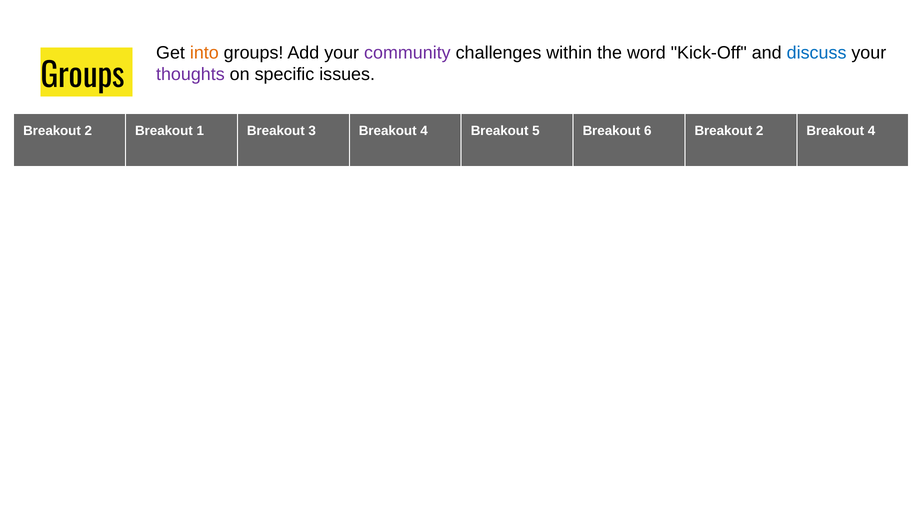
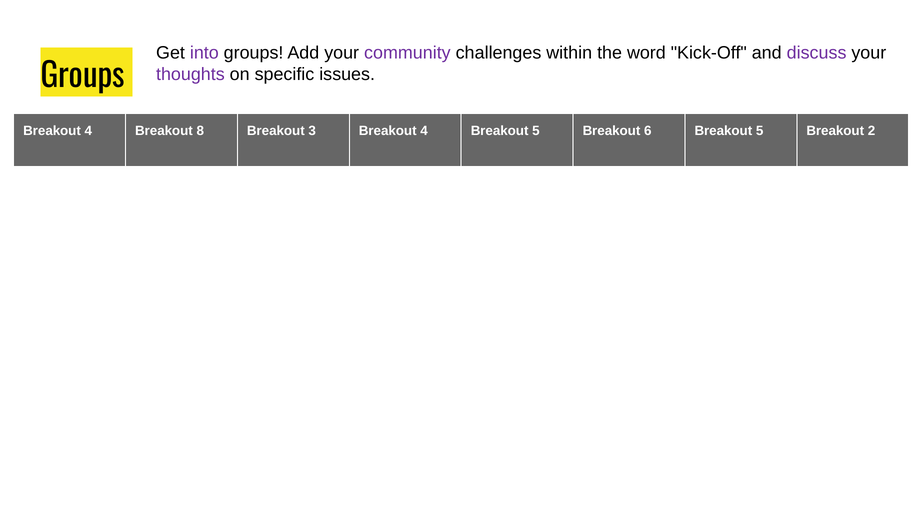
into colour: orange -> purple (204, 53)
discuss colour: blue -> purple (817, 53)
2: 2 -> 4 (88, 131)
1: 1 -> 8 (200, 131)
6 Breakout 2: 2 -> 5 (760, 131)
4: 4 -> 2 (872, 131)
